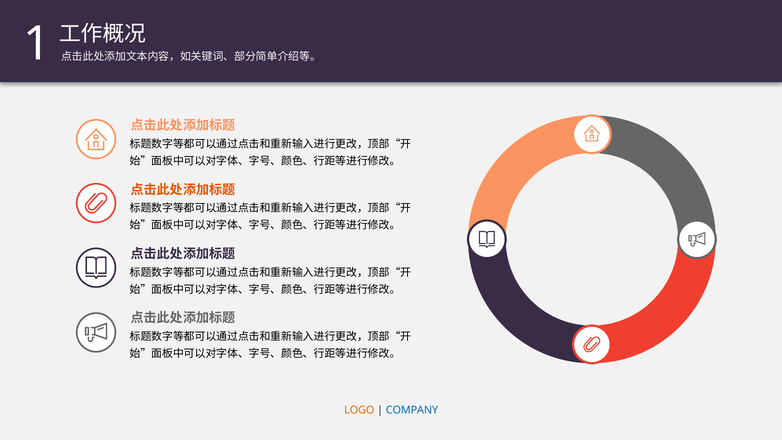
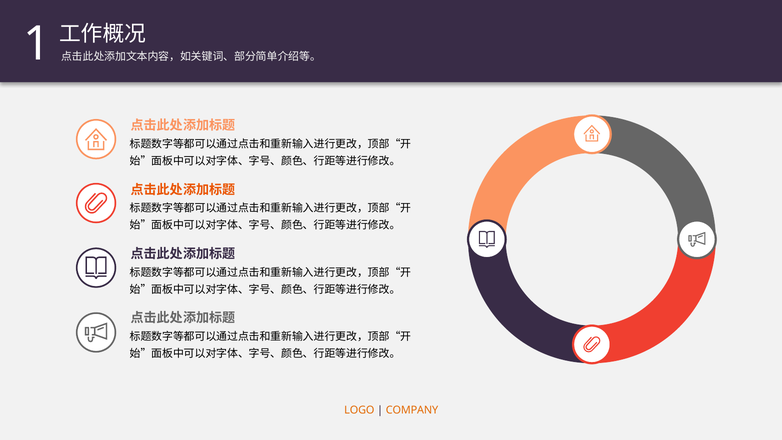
COMPANY colour: blue -> orange (412, 410)
